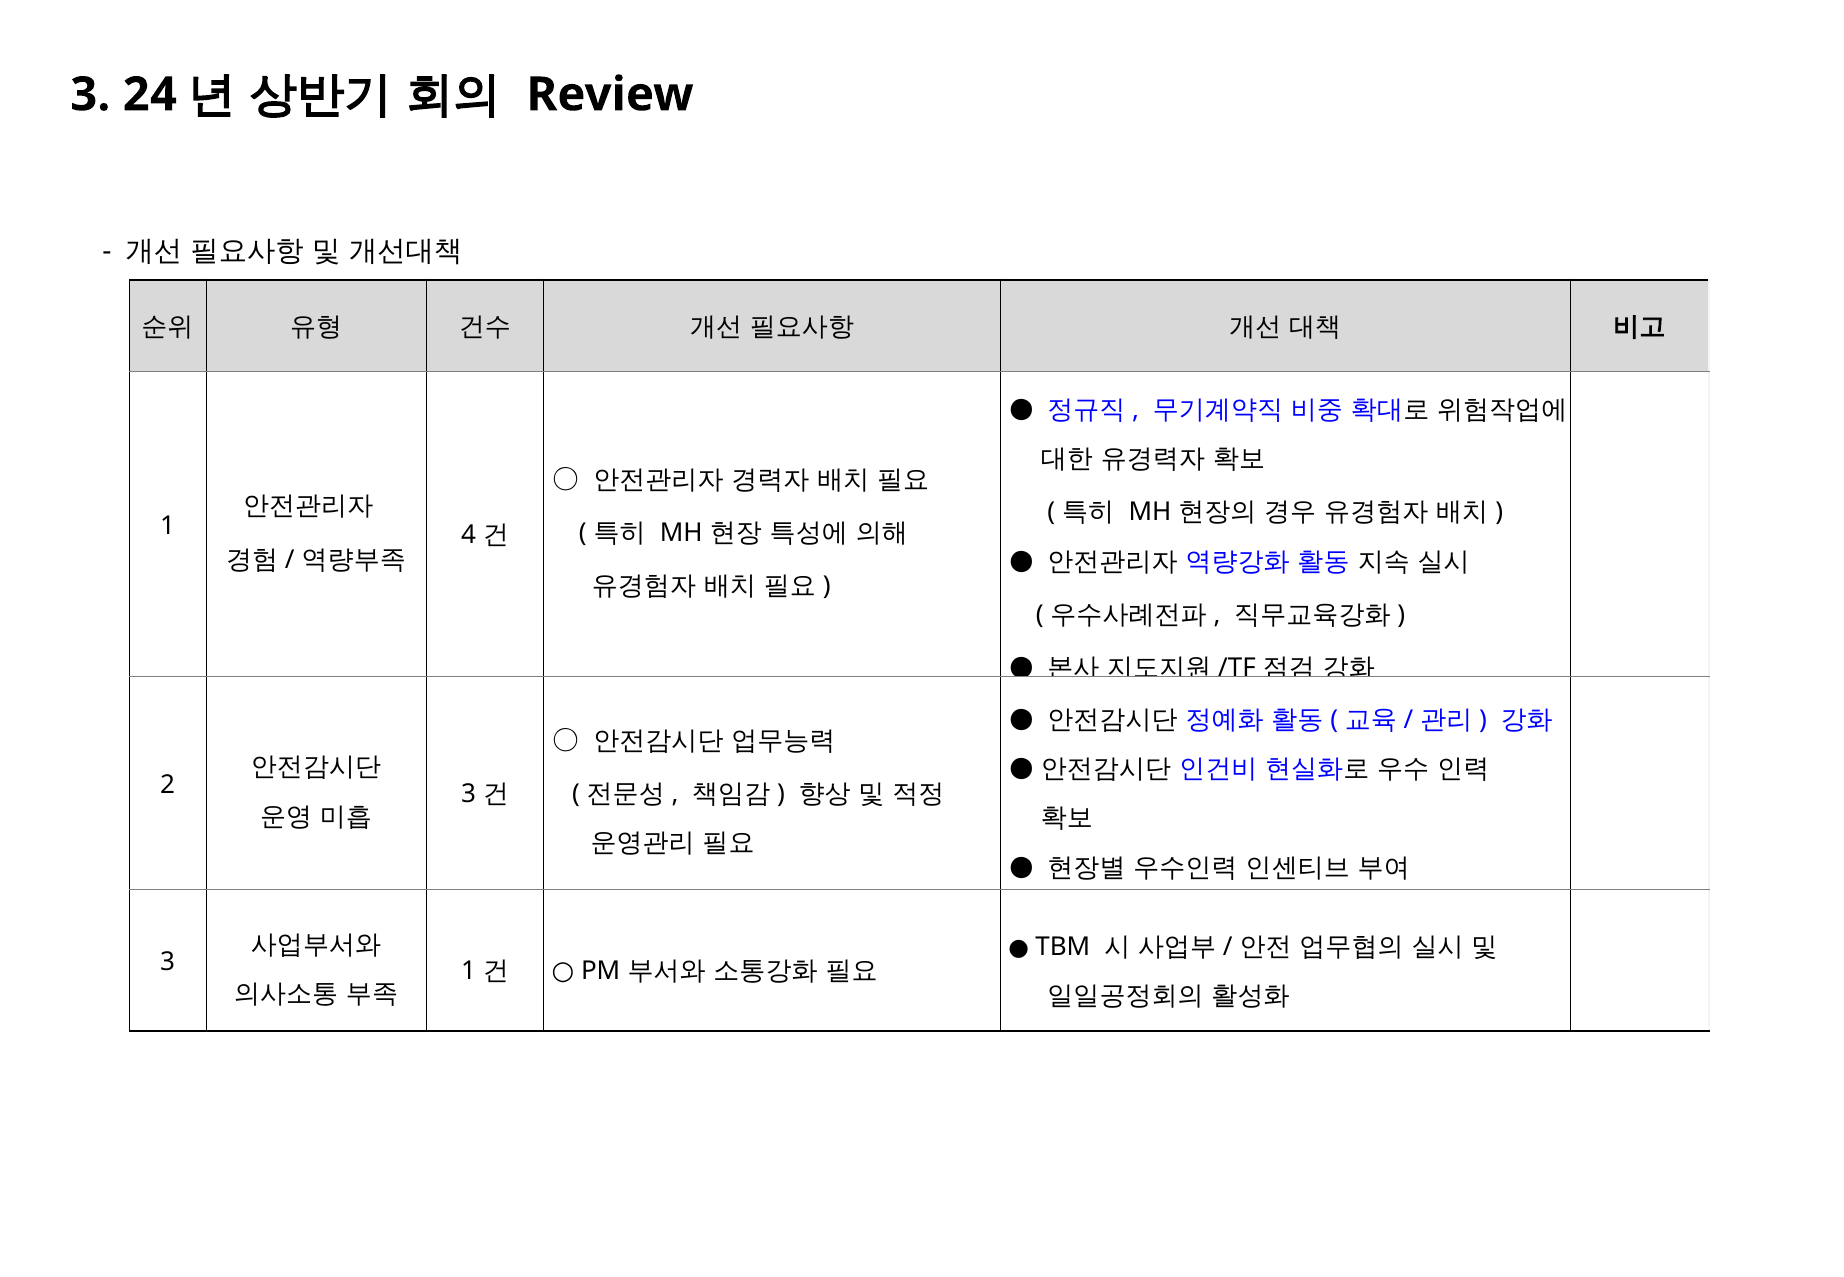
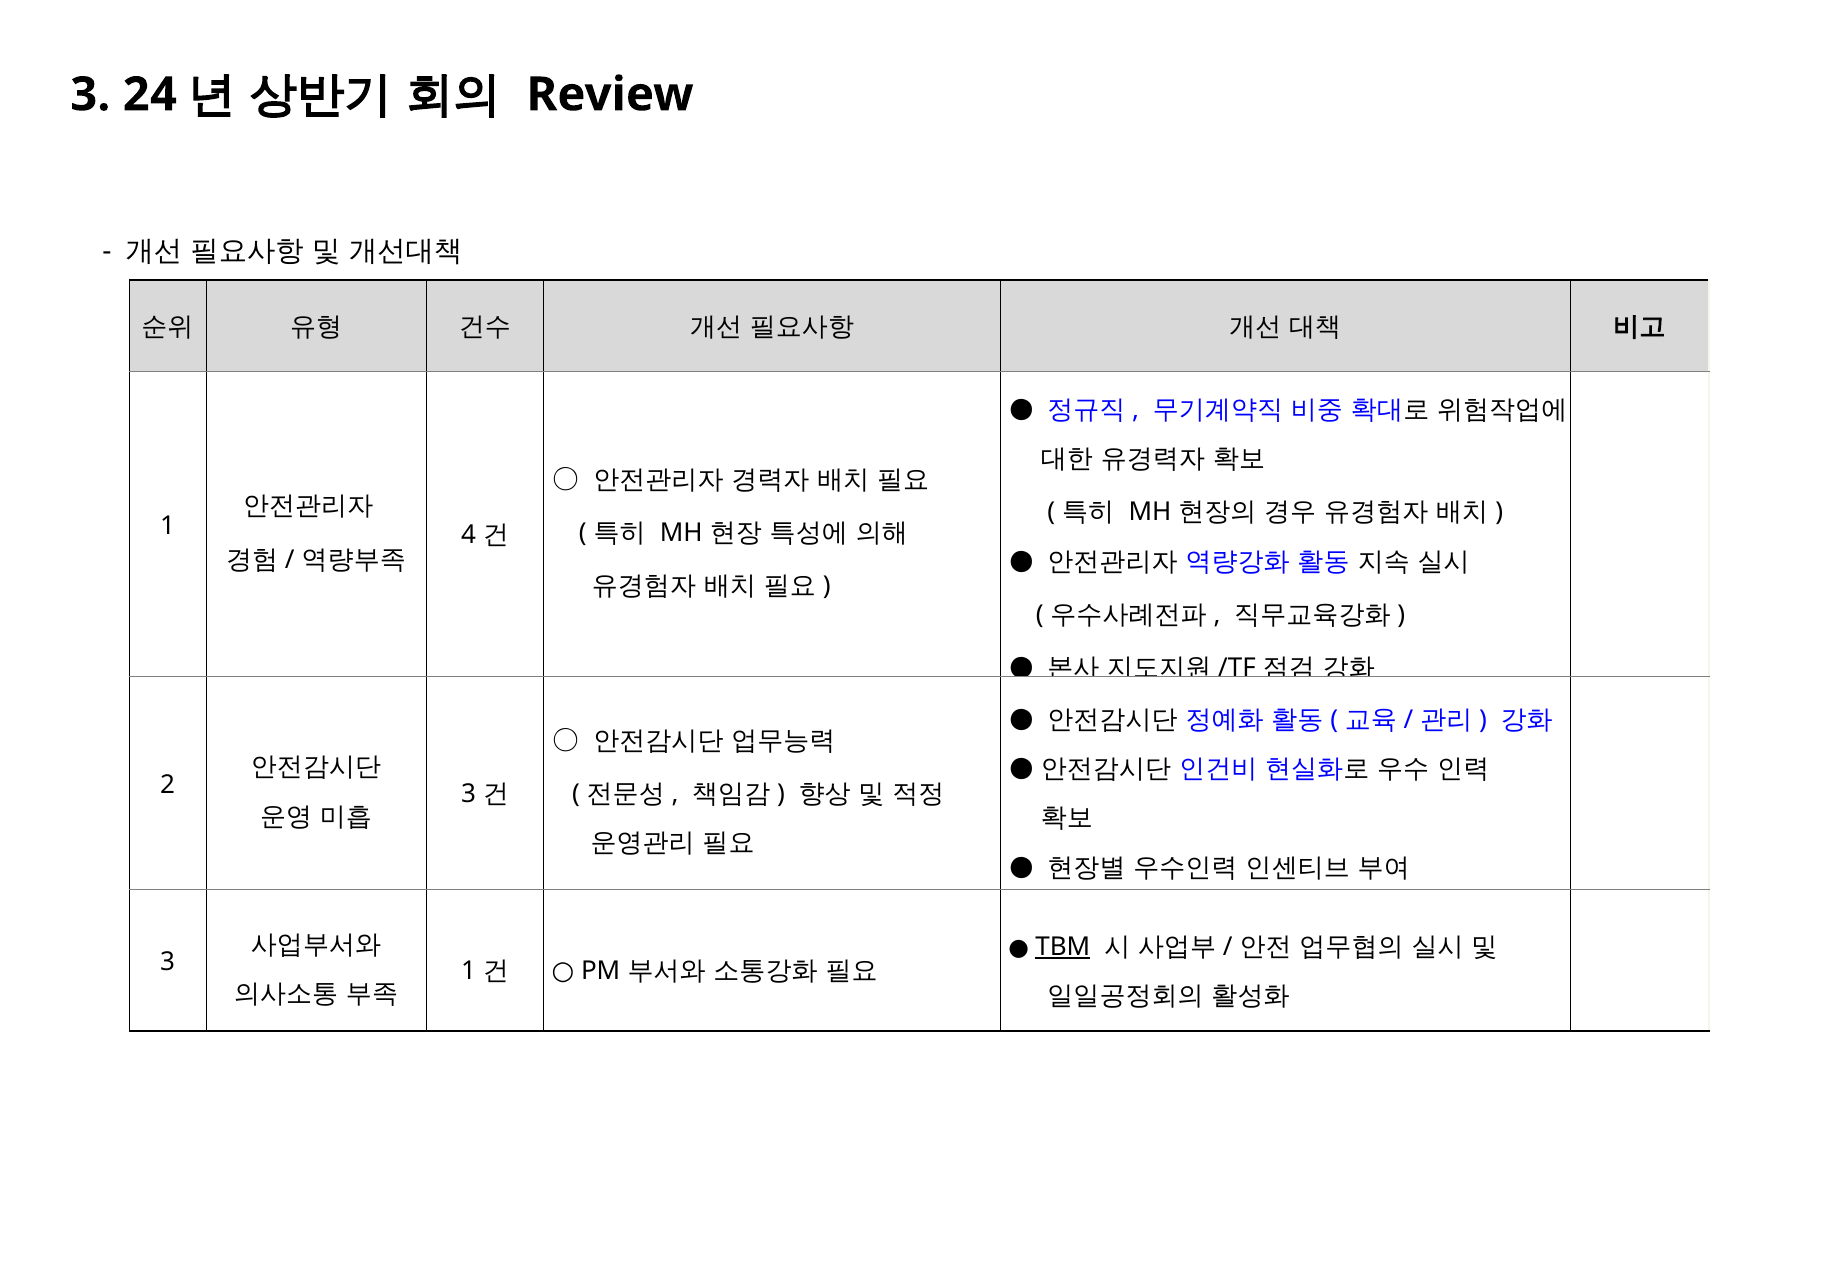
TBM underline: none -> present (1063, 946)
